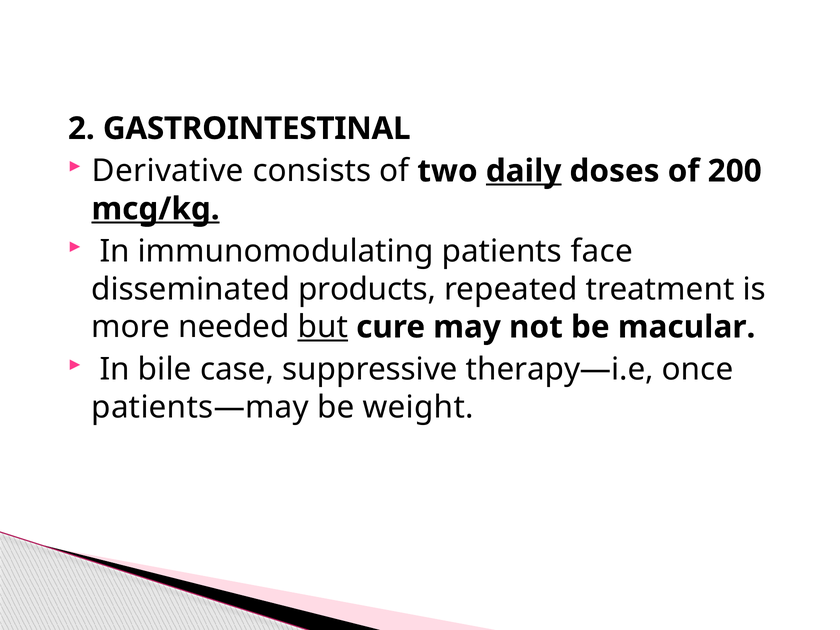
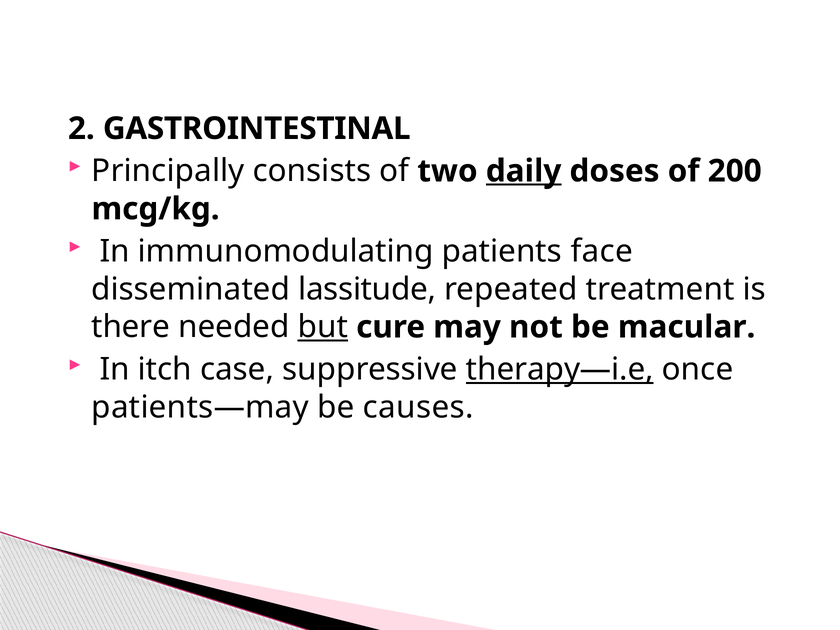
Derivative: Derivative -> Principally (168, 171)
mcg/kg underline: present -> none (156, 209)
products: products -> lassitude (367, 289)
more: more -> there (131, 327)
bile: bile -> itch (165, 370)
therapy—i.e underline: none -> present (560, 370)
weight: weight -> causes (418, 407)
